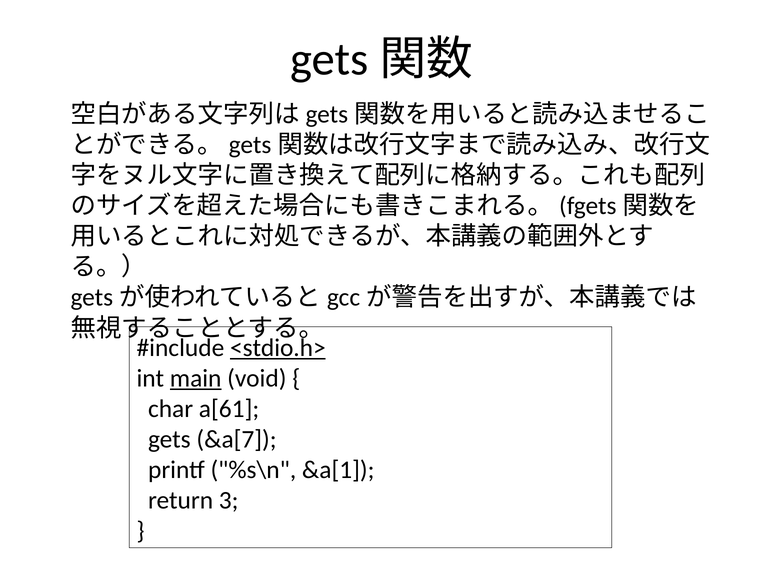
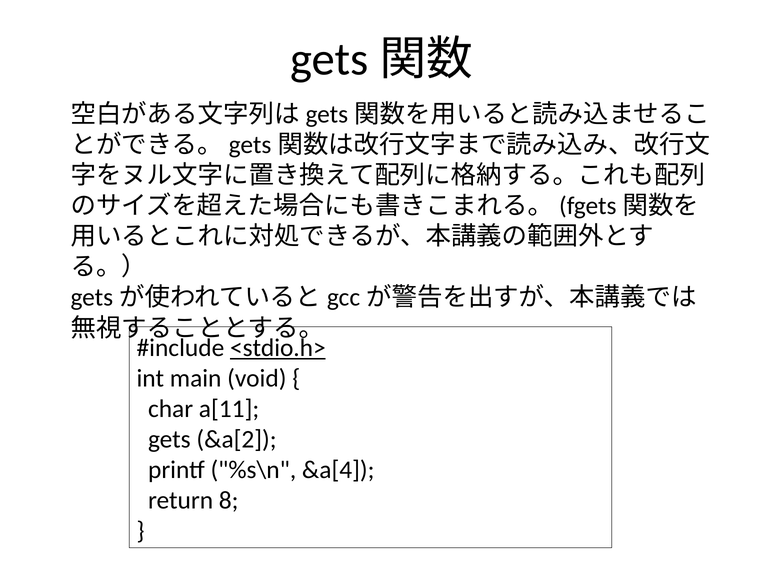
main underline: present -> none (196, 378)
a[61: a[61 -> a[11 (229, 409)
&a[7: &a[7 -> &a[2 (237, 439)
&a[1: &a[1 -> &a[4 (338, 470)
3: 3 -> 8 (229, 500)
